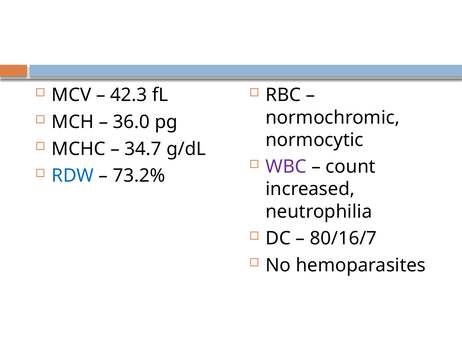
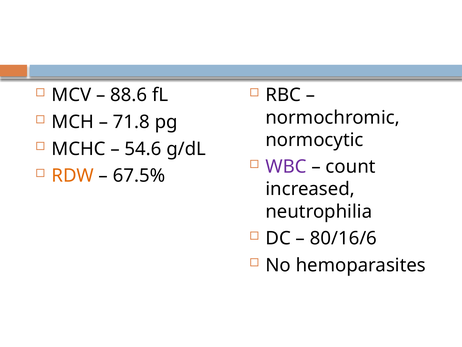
42.3: 42.3 -> 88.6 (129, 95)
36.0: 36.0 -> 71.8 (131, 122)
34.7: 34.7 -> 54.6 (143, 149)
RDW colour: blue -> orange (73, 176)
73.2%: 73.2% -> 67.5% (139, 176)
80/16/7: 80/16/7 -> 80/16/6 (343, 238)
